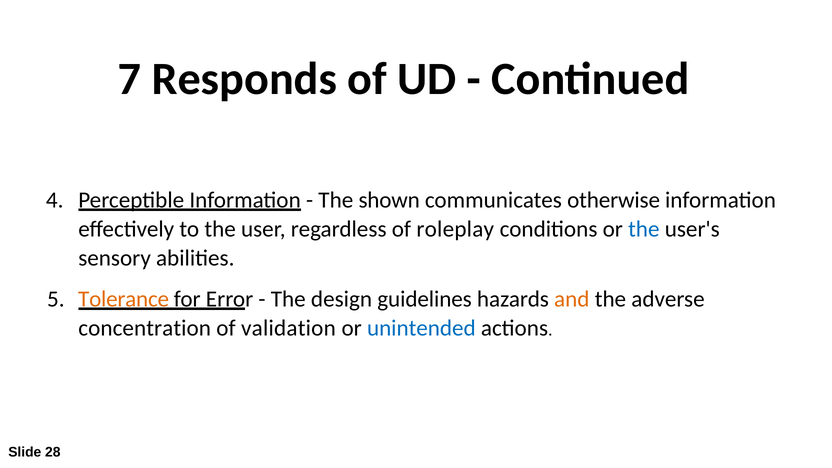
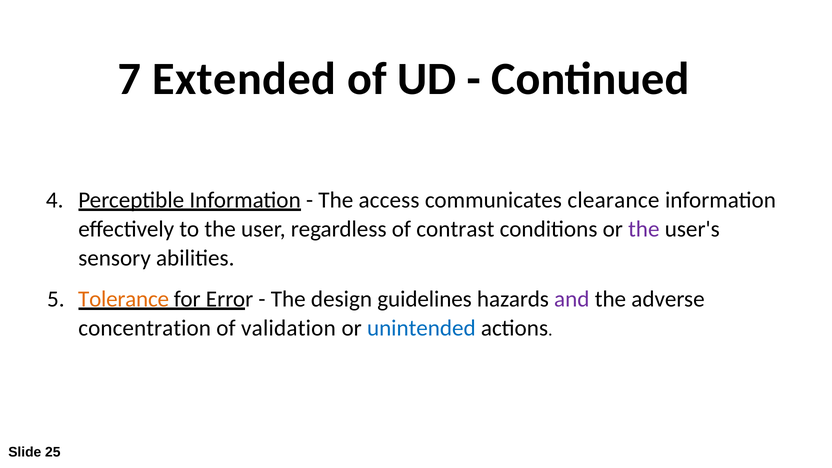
Responds: Responds -> Extended (244, 79)
shown: shown -> access (389, 200)
otherwise: otherwise -> clearance (613, 200)
roleplay: roleplay -> contrast (455, 229)
the colour: blue -> purple (644, 229)
and colour: orange -> purple (572, 299)
28: 28 -> 25 (53, 452)
